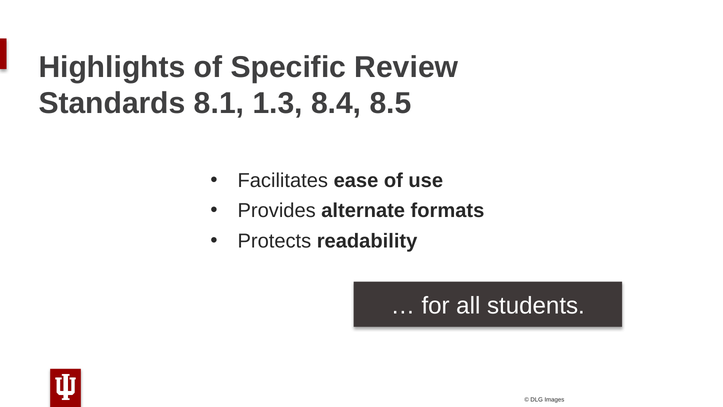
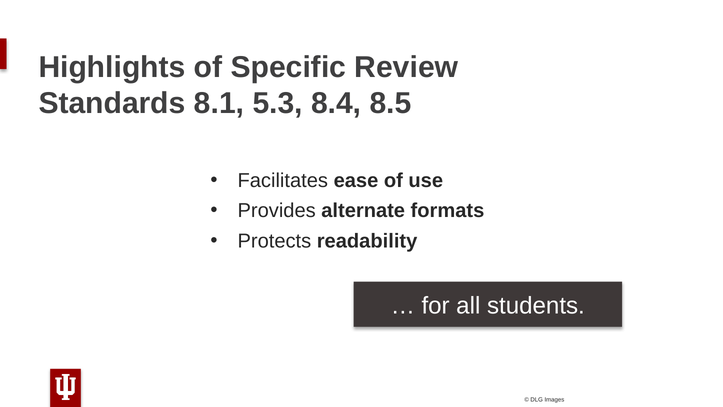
1.3: 1.3 -> 5.3 (278, 103)
